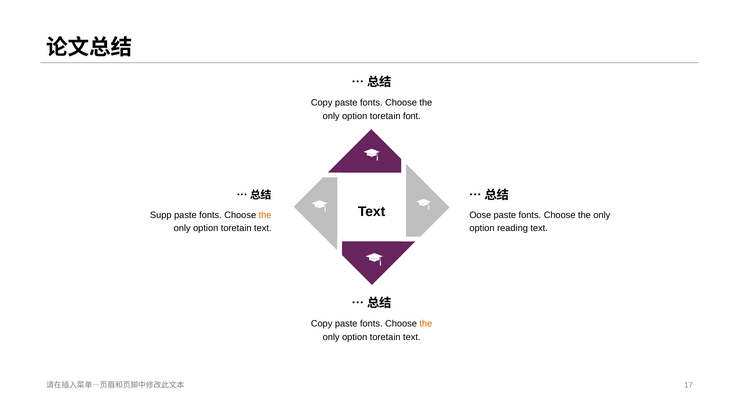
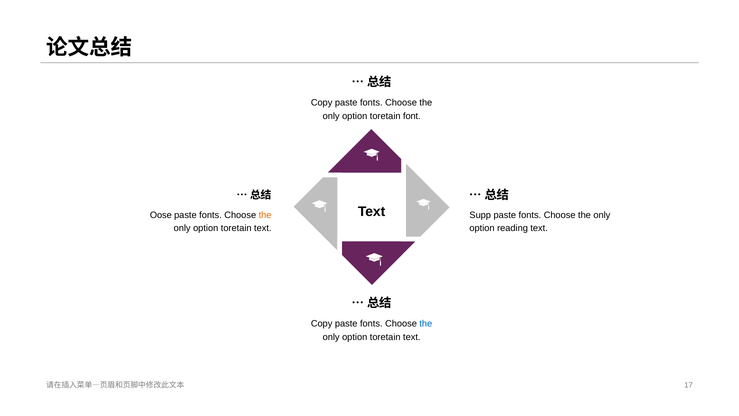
Supp: Supp -> Oose (161, 215)
Oose: Oose -> Supp (480, 215)
the colour: orange -> blue (426, 324)
